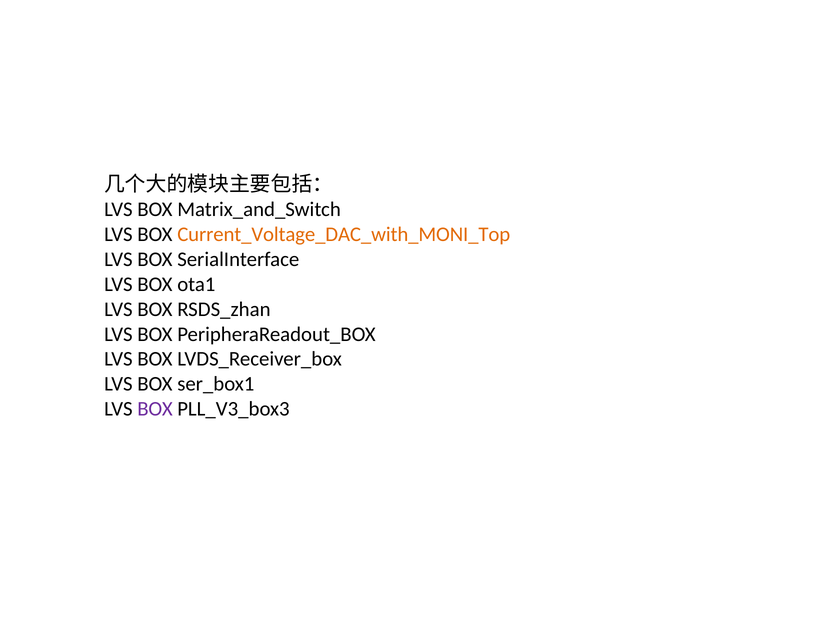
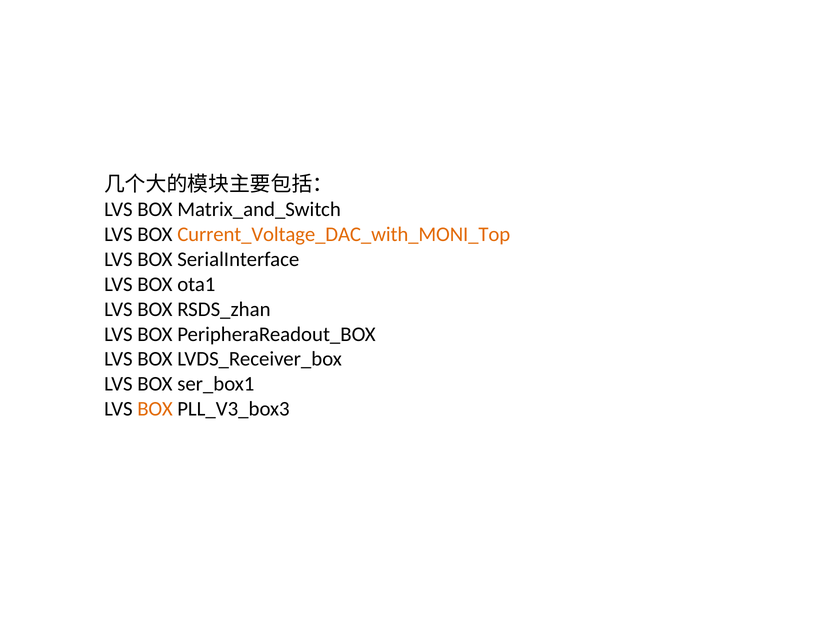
BOX colour: purple -> orange (155, 410)
